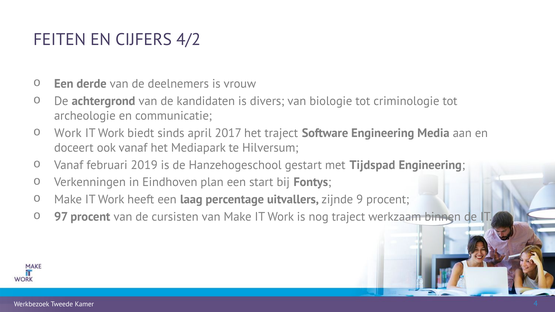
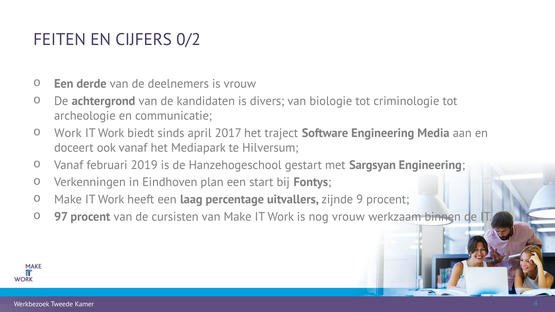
4/2: 4/2 -> 0/2 (188, 40)
Tijdspad: Tijdspad -> Sargsyan (373, 165)
nog traject: traject -> vrouw (348, 217)
